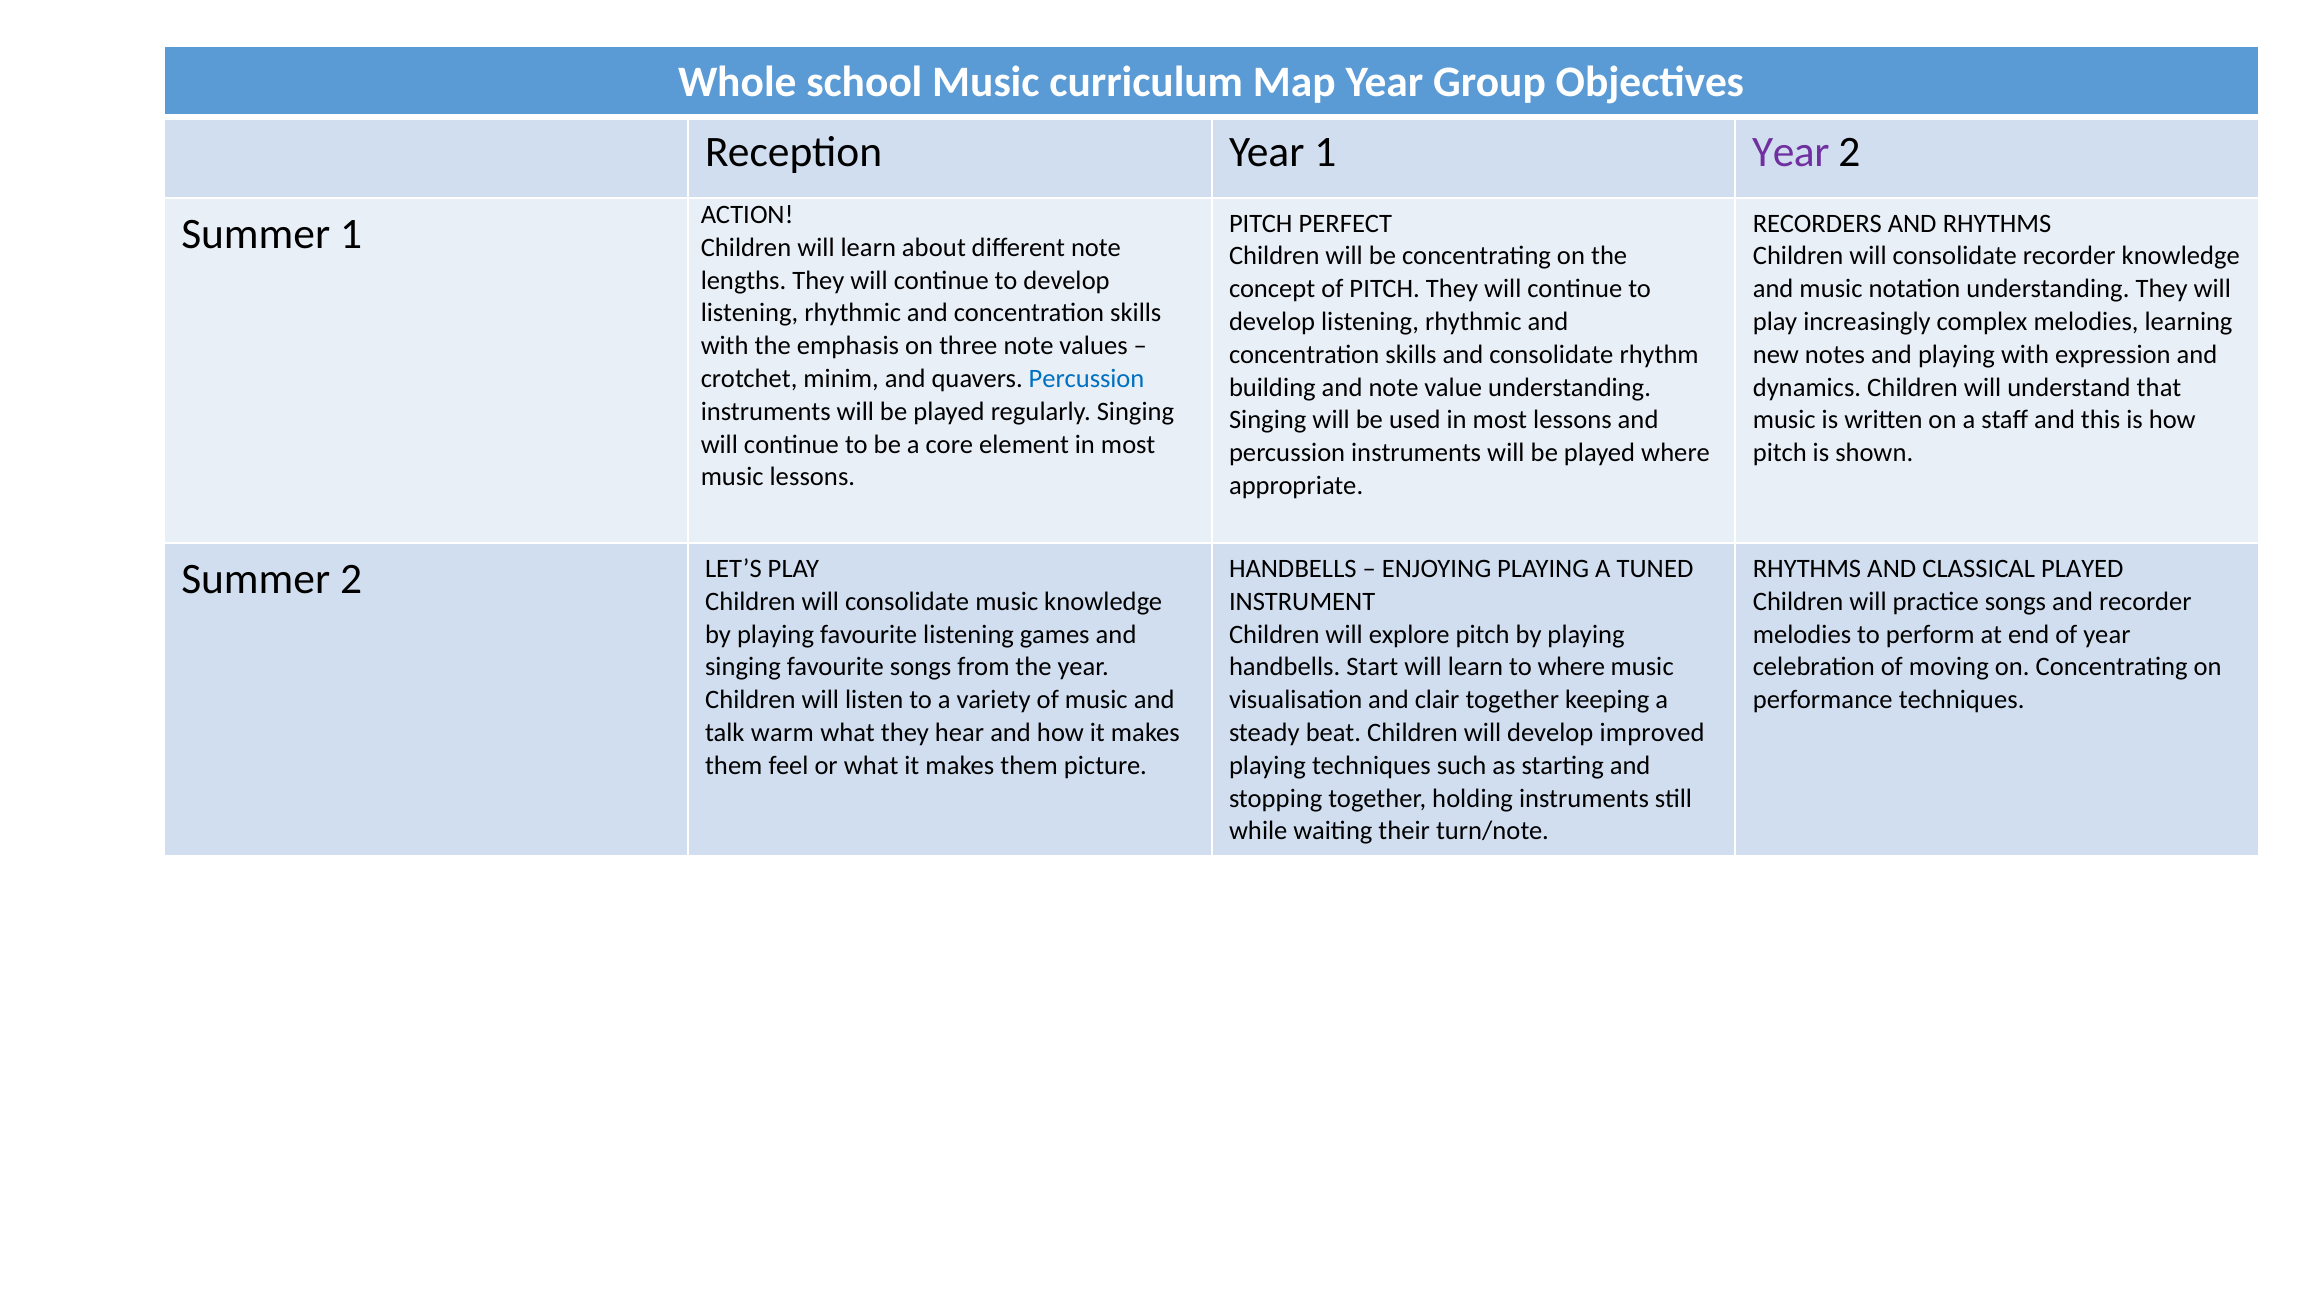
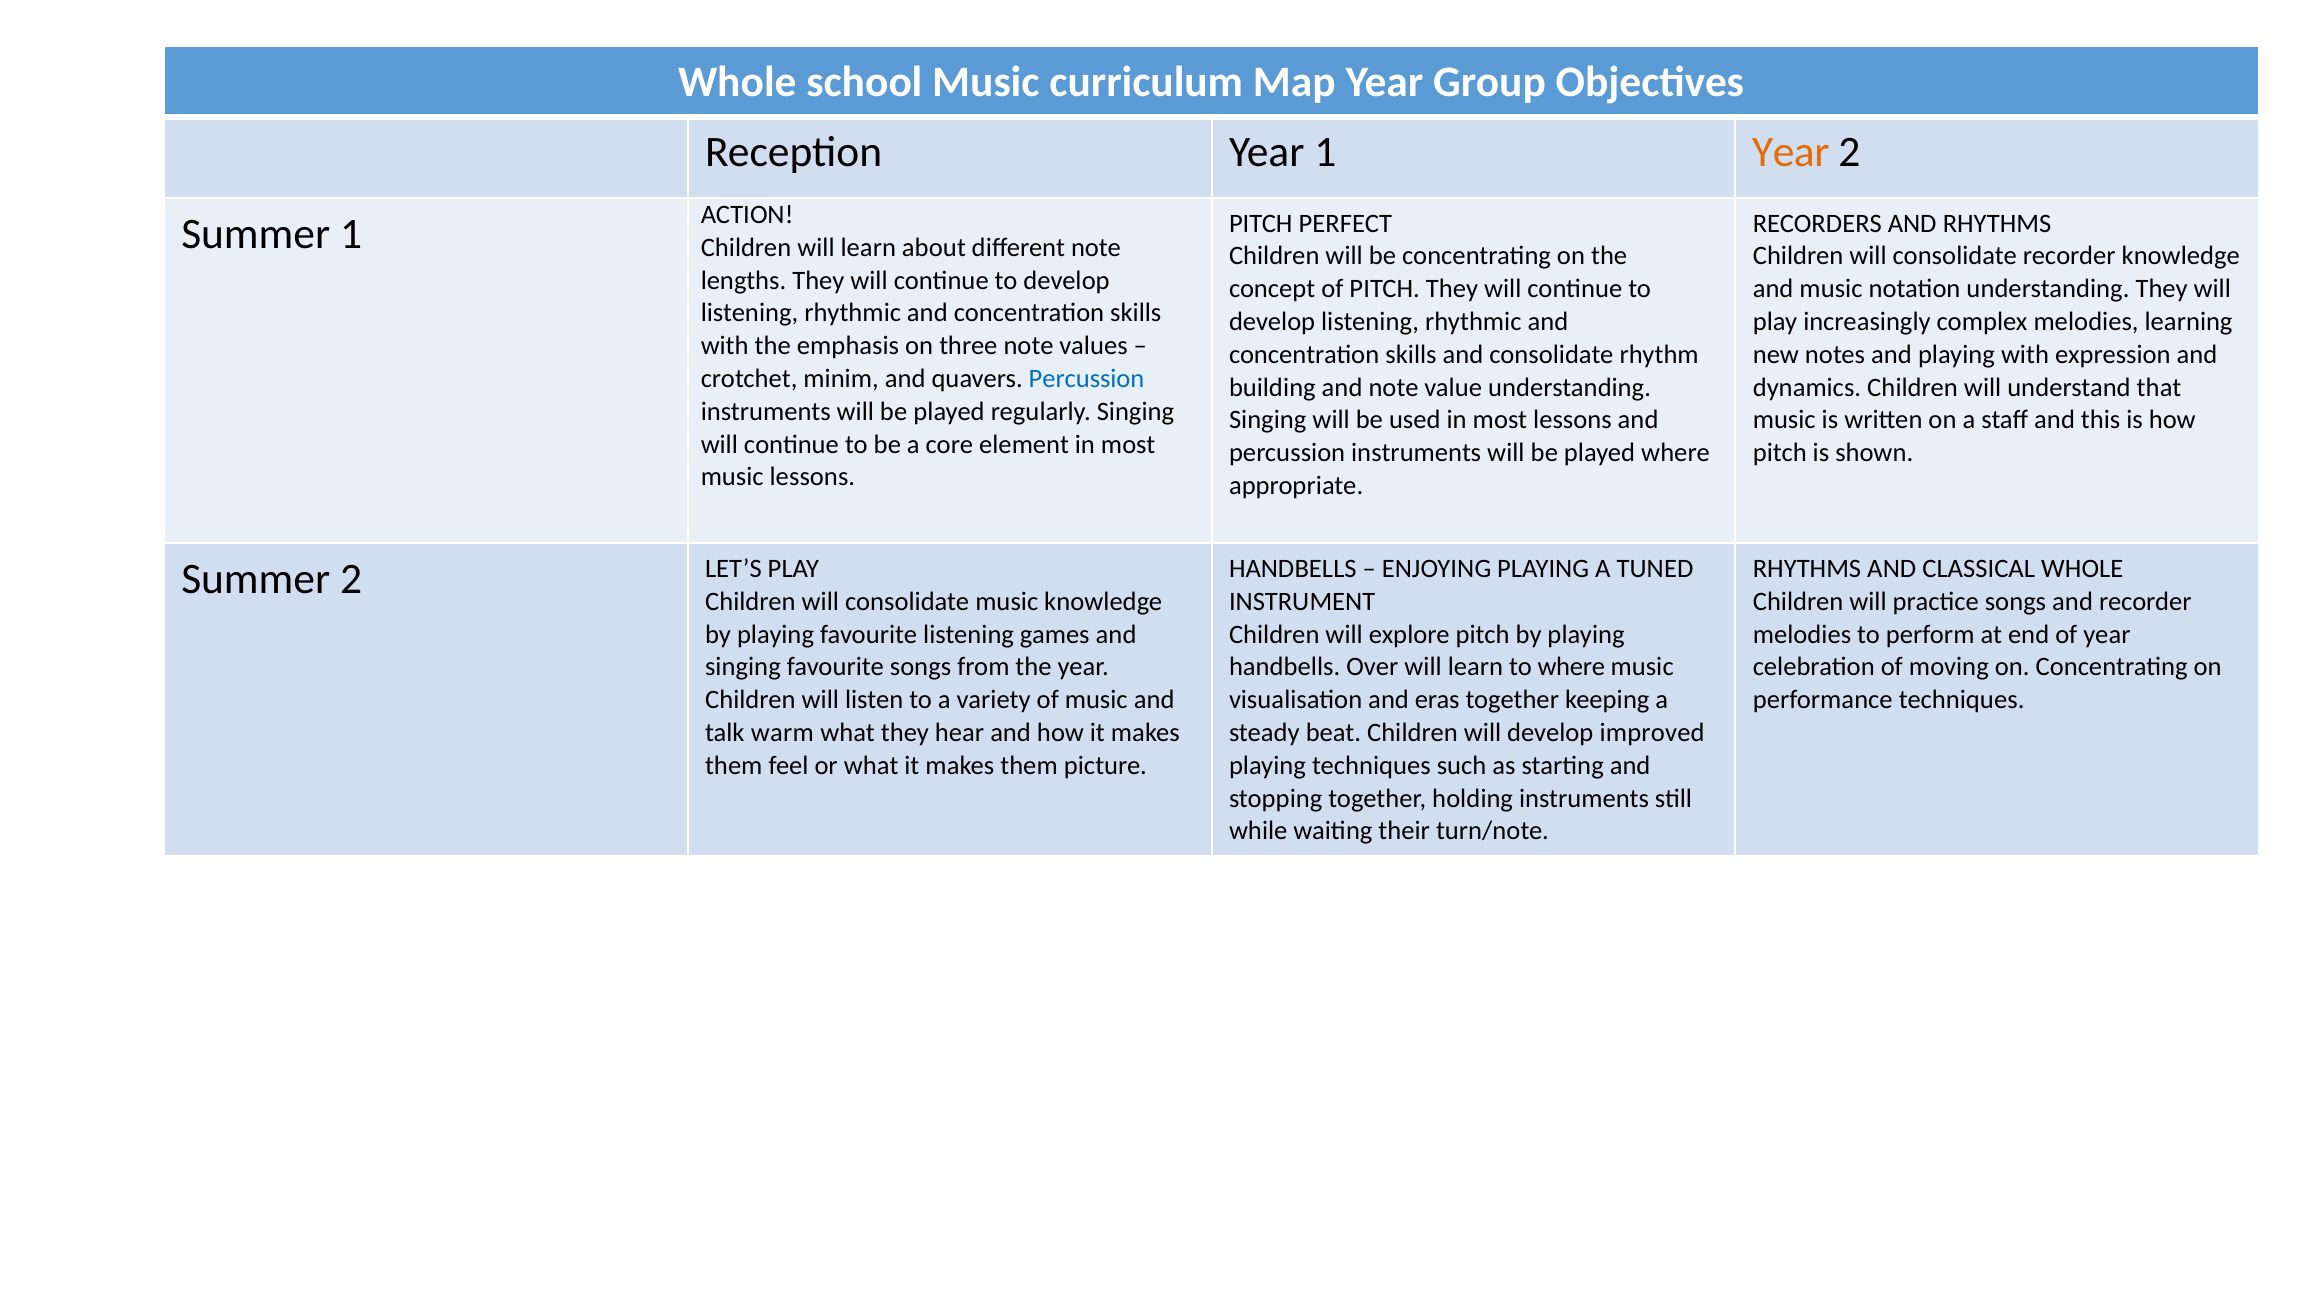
Year colour: purple -> orange (1791, 153)
CLASSICAL PLAYED: PLAYED -> WHOLE (2082, 569)
Start: Start -> Over (1372, 667)
clair: clair -> eras (1437, 700)
